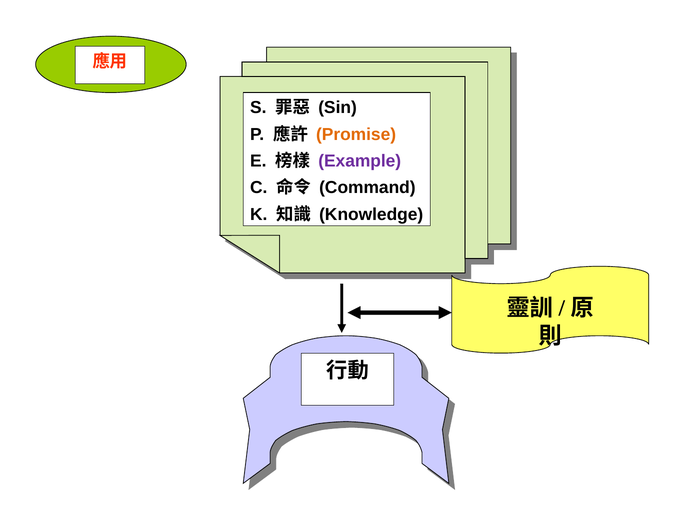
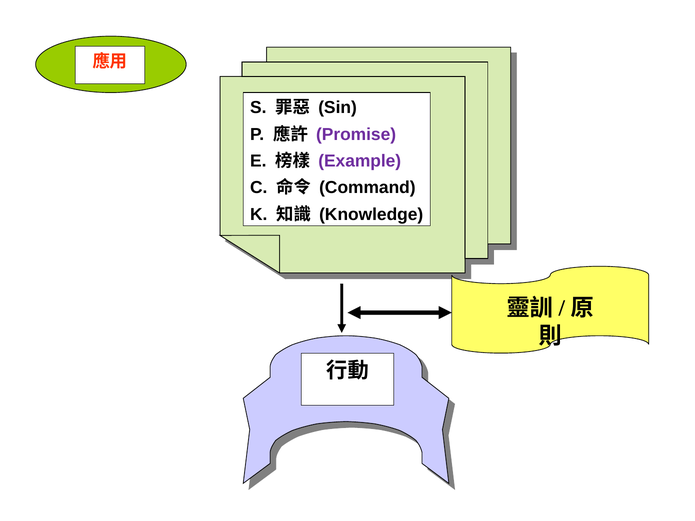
Promise colour: orange -> purple (356, 134)
